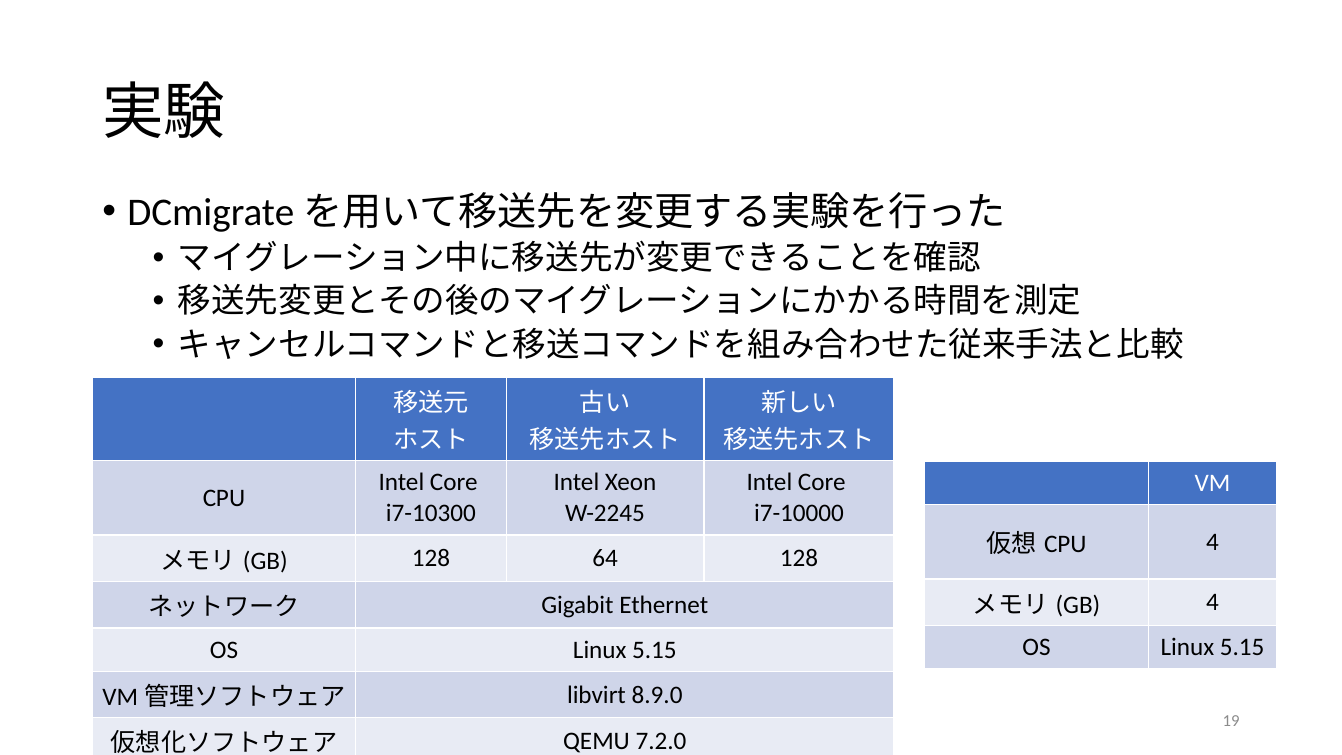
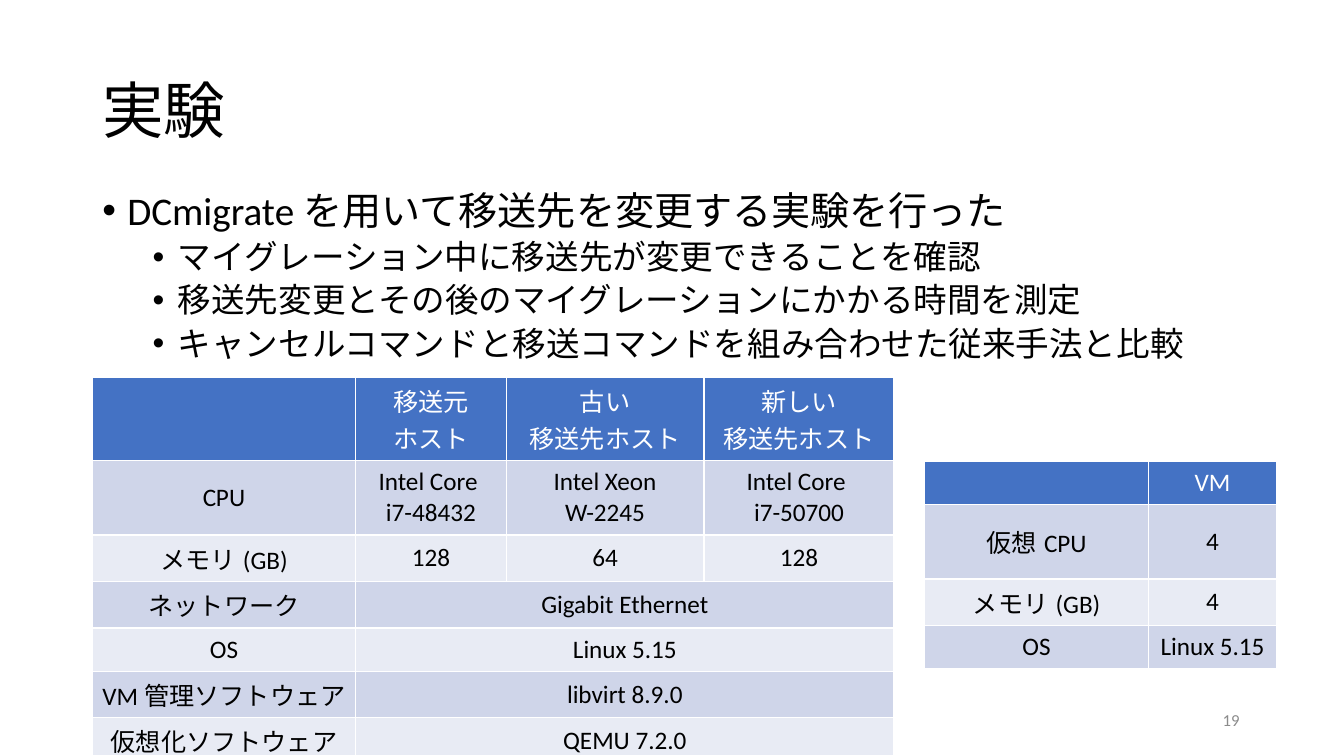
i7-10300: i7-10300 -> i7-48432 (431, 513)
i7-10000: i7-10000 -> i7-50700 (799, 513)
